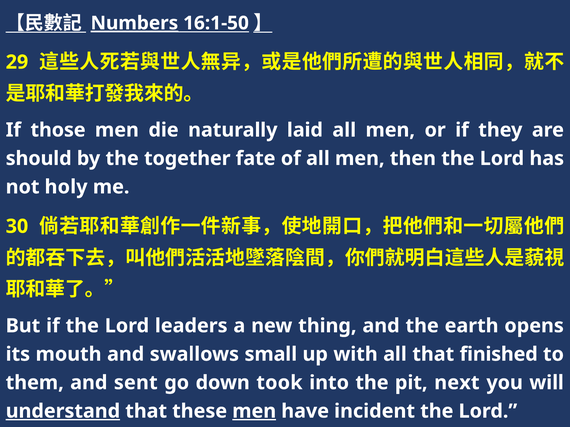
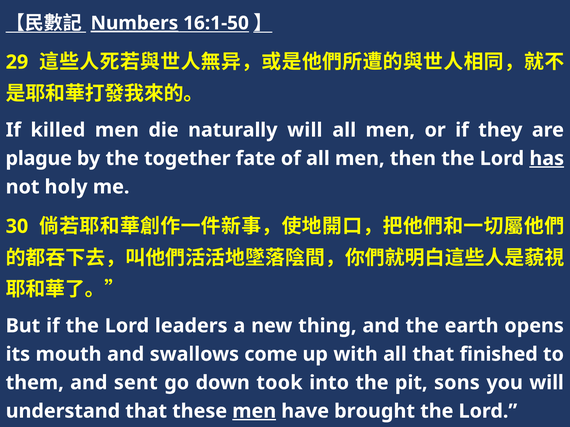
those: those -> killed (58, 130)
naturally laid: laid -> will (305, 130)
should: should -> plague (39, 159)
has underline: none -> present (547, 159)
small: small -> come (271, 355)
next: next -> sons (457, 383)
understand underline: present -> none (63, 412)
incident: incident -> brought (375, 412)
